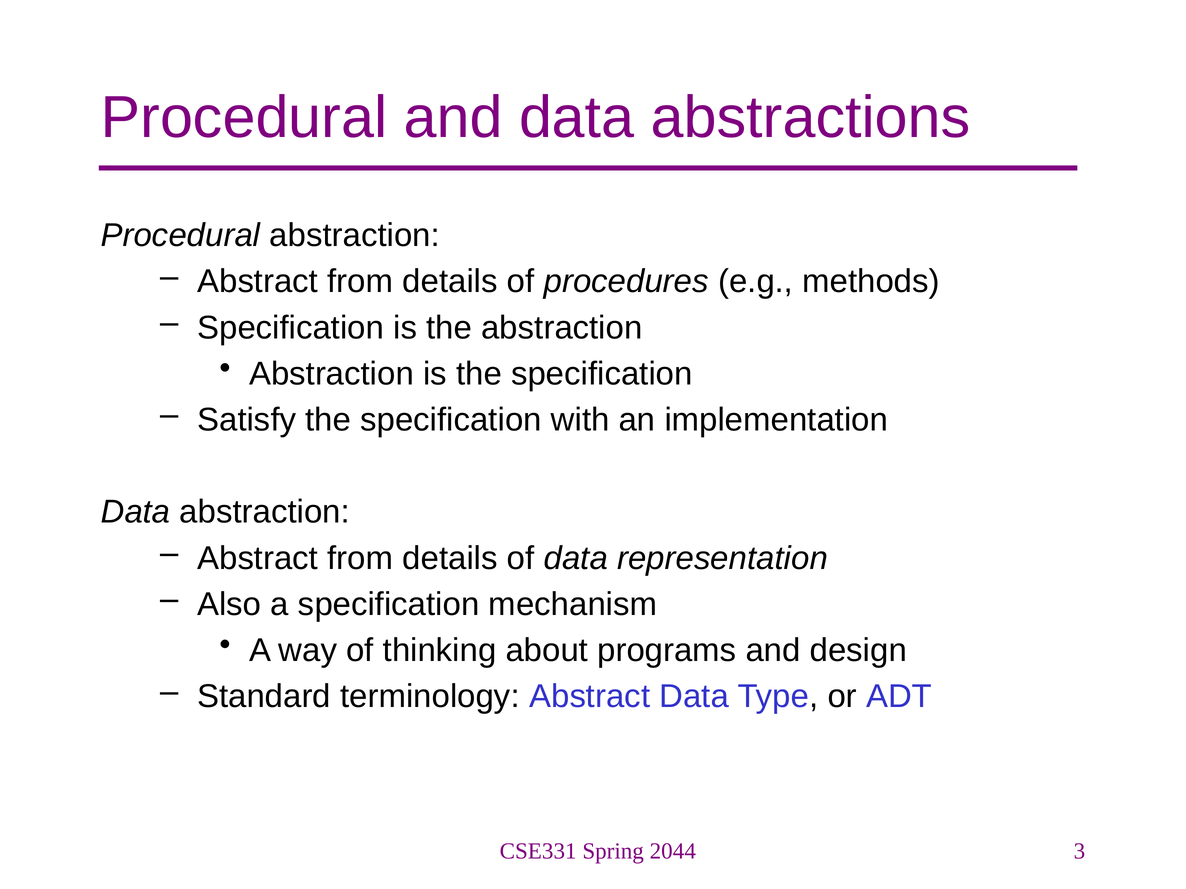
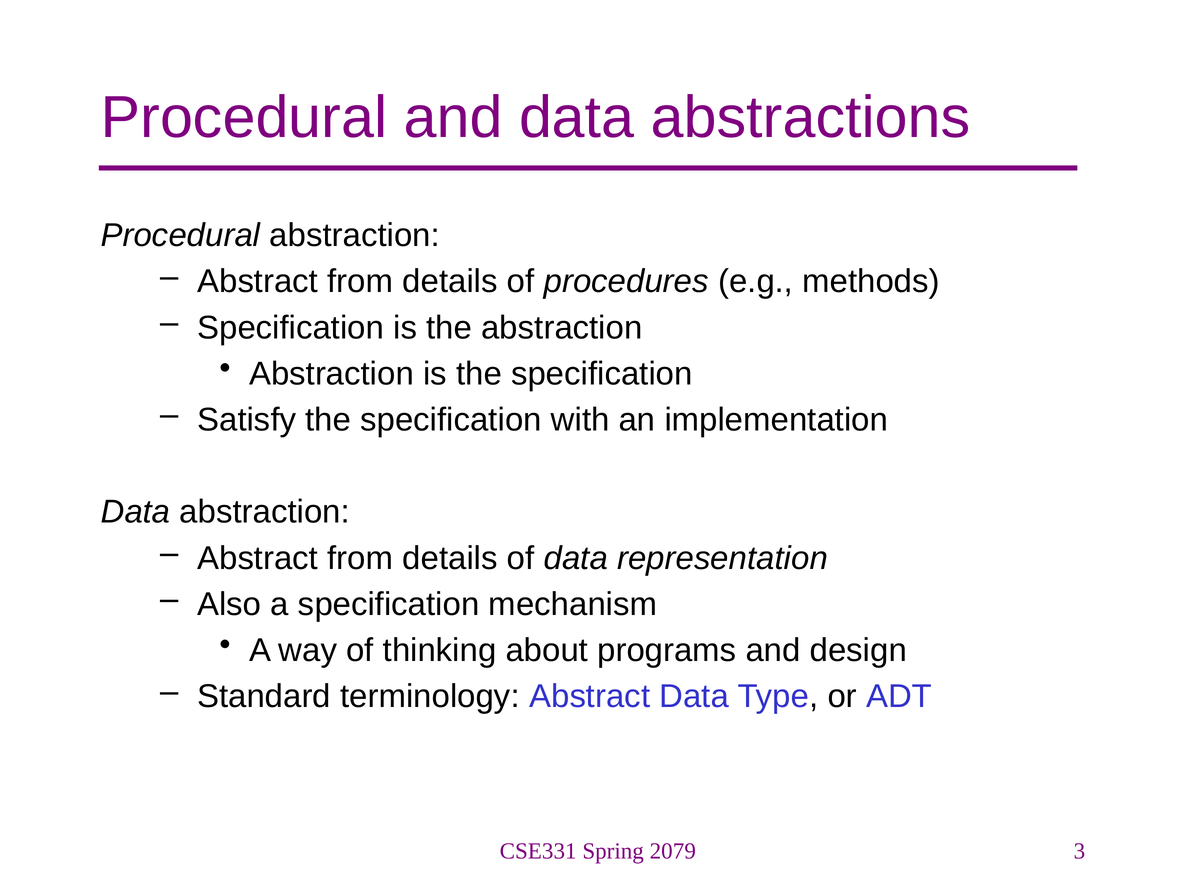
2044: 2044 -> 2079 (673, 852)
